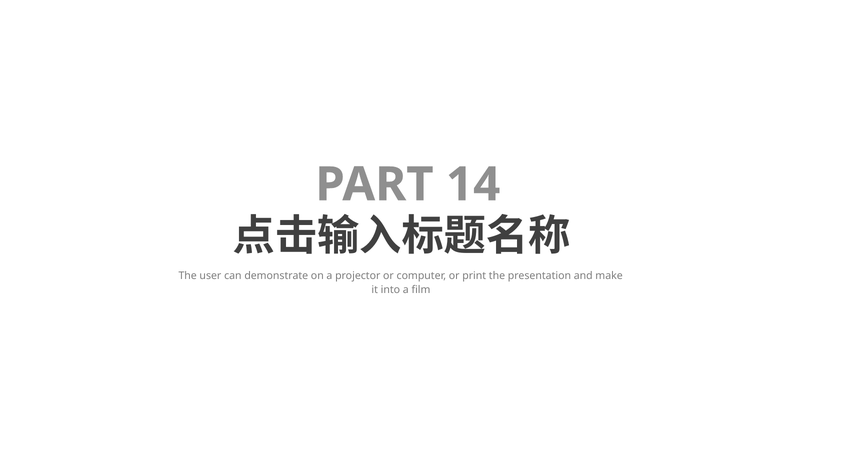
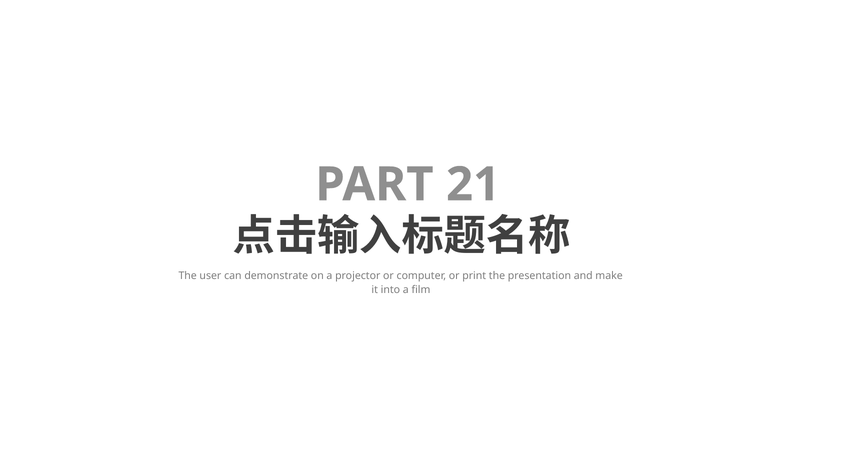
14: 14 -> 21 (473, 184)
